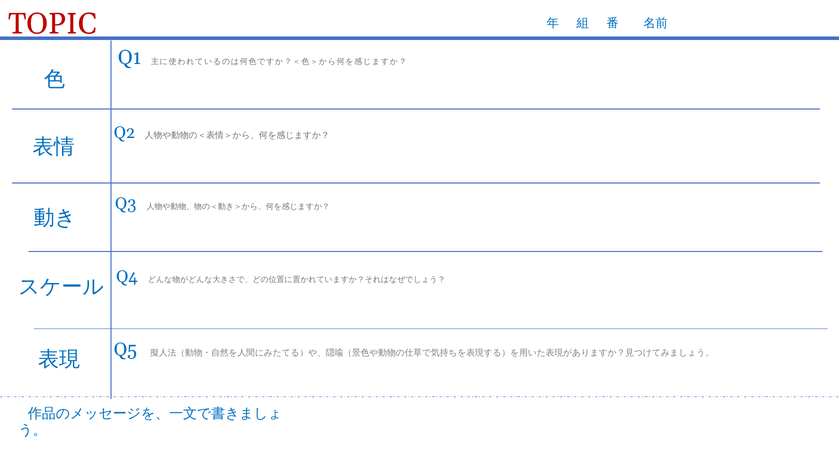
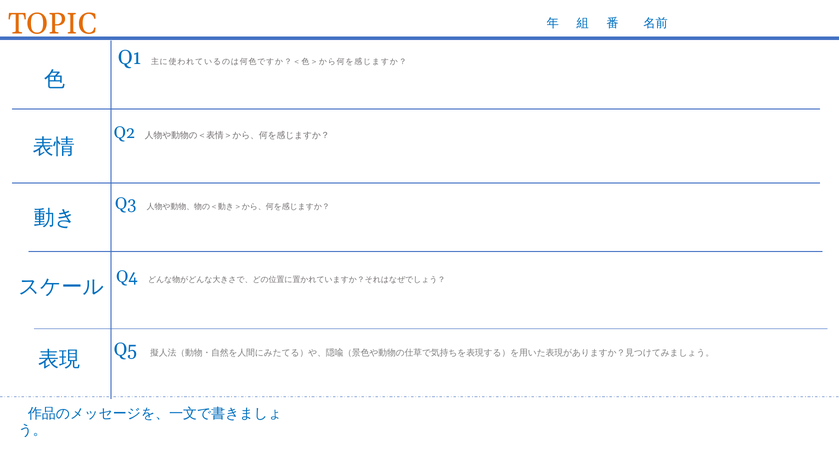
TOPIC colour: red -> orange (53, 24)
